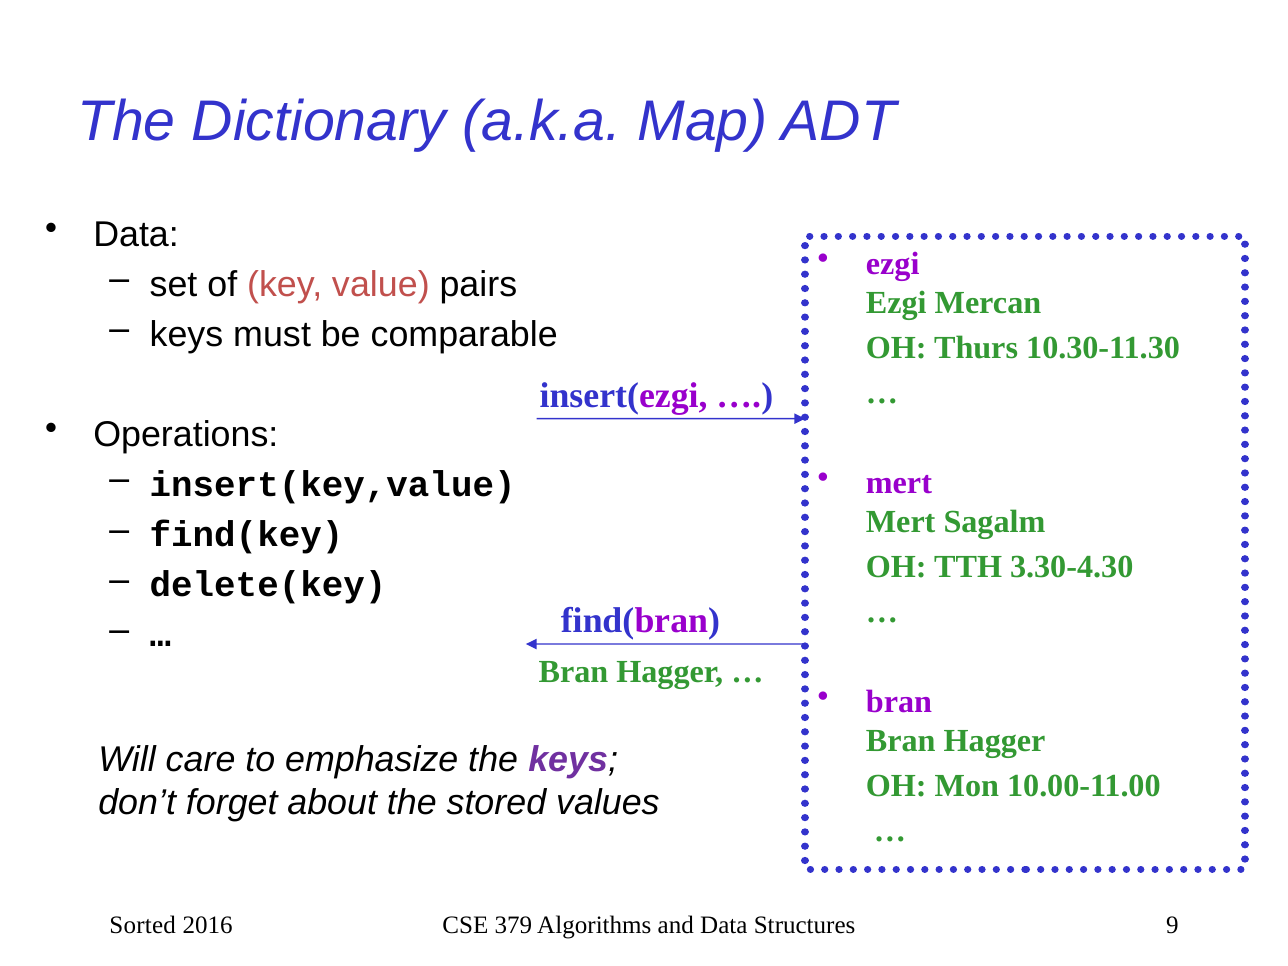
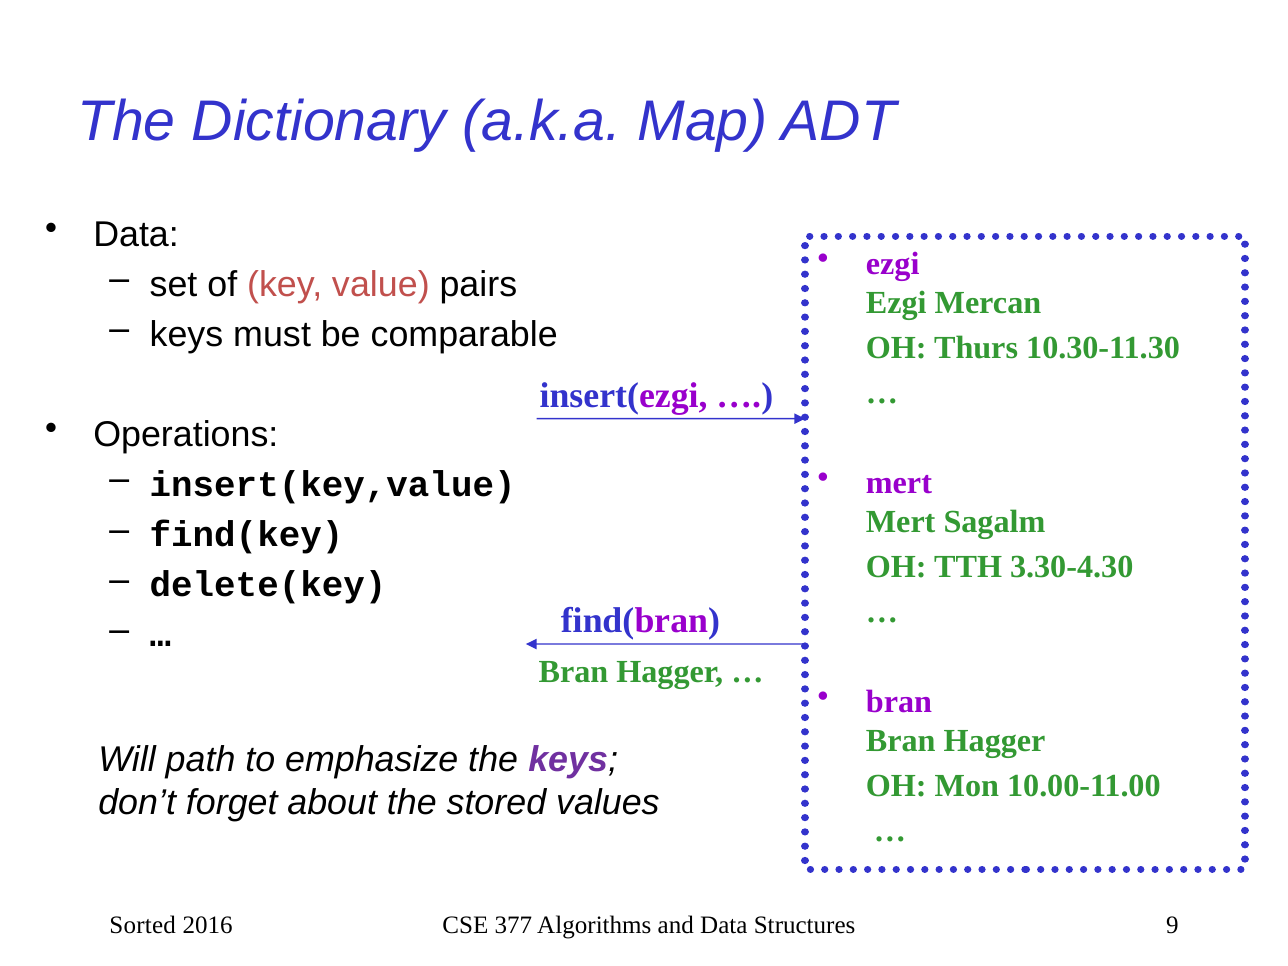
care: care -> path (201, 760)
379: 379 -> 377 (513, 925)
